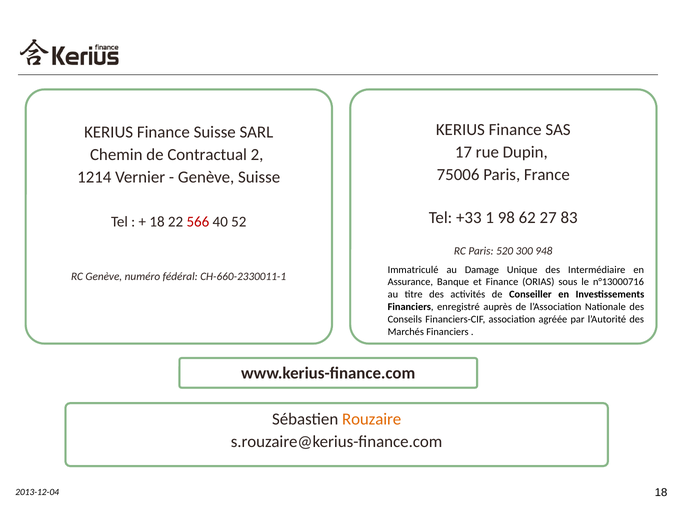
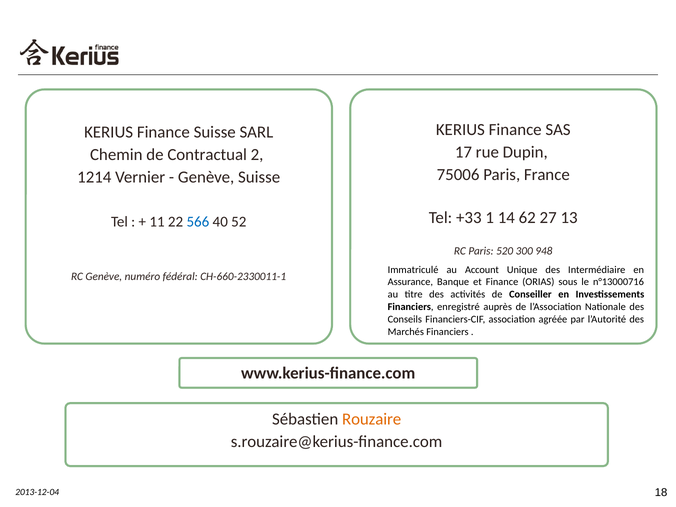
98: 98 -> 14 (506, 218)
83: 83 -> 13 (569, 218)
18: 18 -> 11 (157, 222)
566 colour: red -> blue (198, 222)
Damage: Damage -> Account (482, 270)
